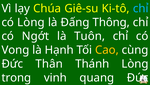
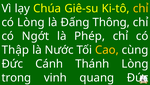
chỉ colour: light blue -> yellow (141, 8)
Tuôn: Tuôn -> Phép (90, 36)
Vong: Vong -> Thập (15, 50)
Hạnh: Hạnh -> Nước (59, 50)
Thân: Thân -> Cánh (49, 63)
